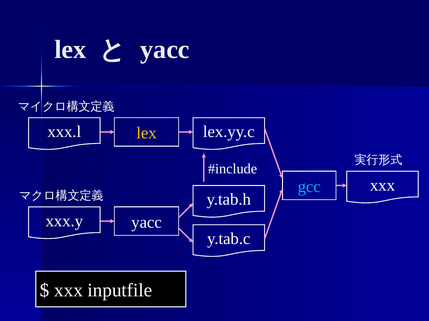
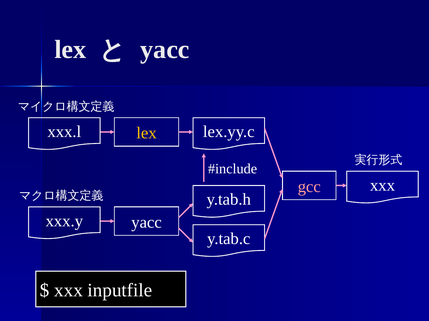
gcc colour: light blue -> pink (309, 187)
